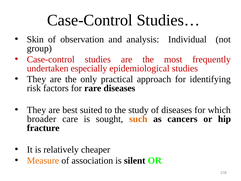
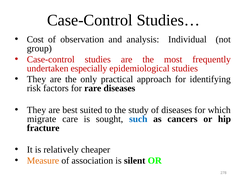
Skin: Skin -> Cost (35, 39)
broader: broader -> migrate (42, 119)
such colour: orange -> blue (138, 119)
